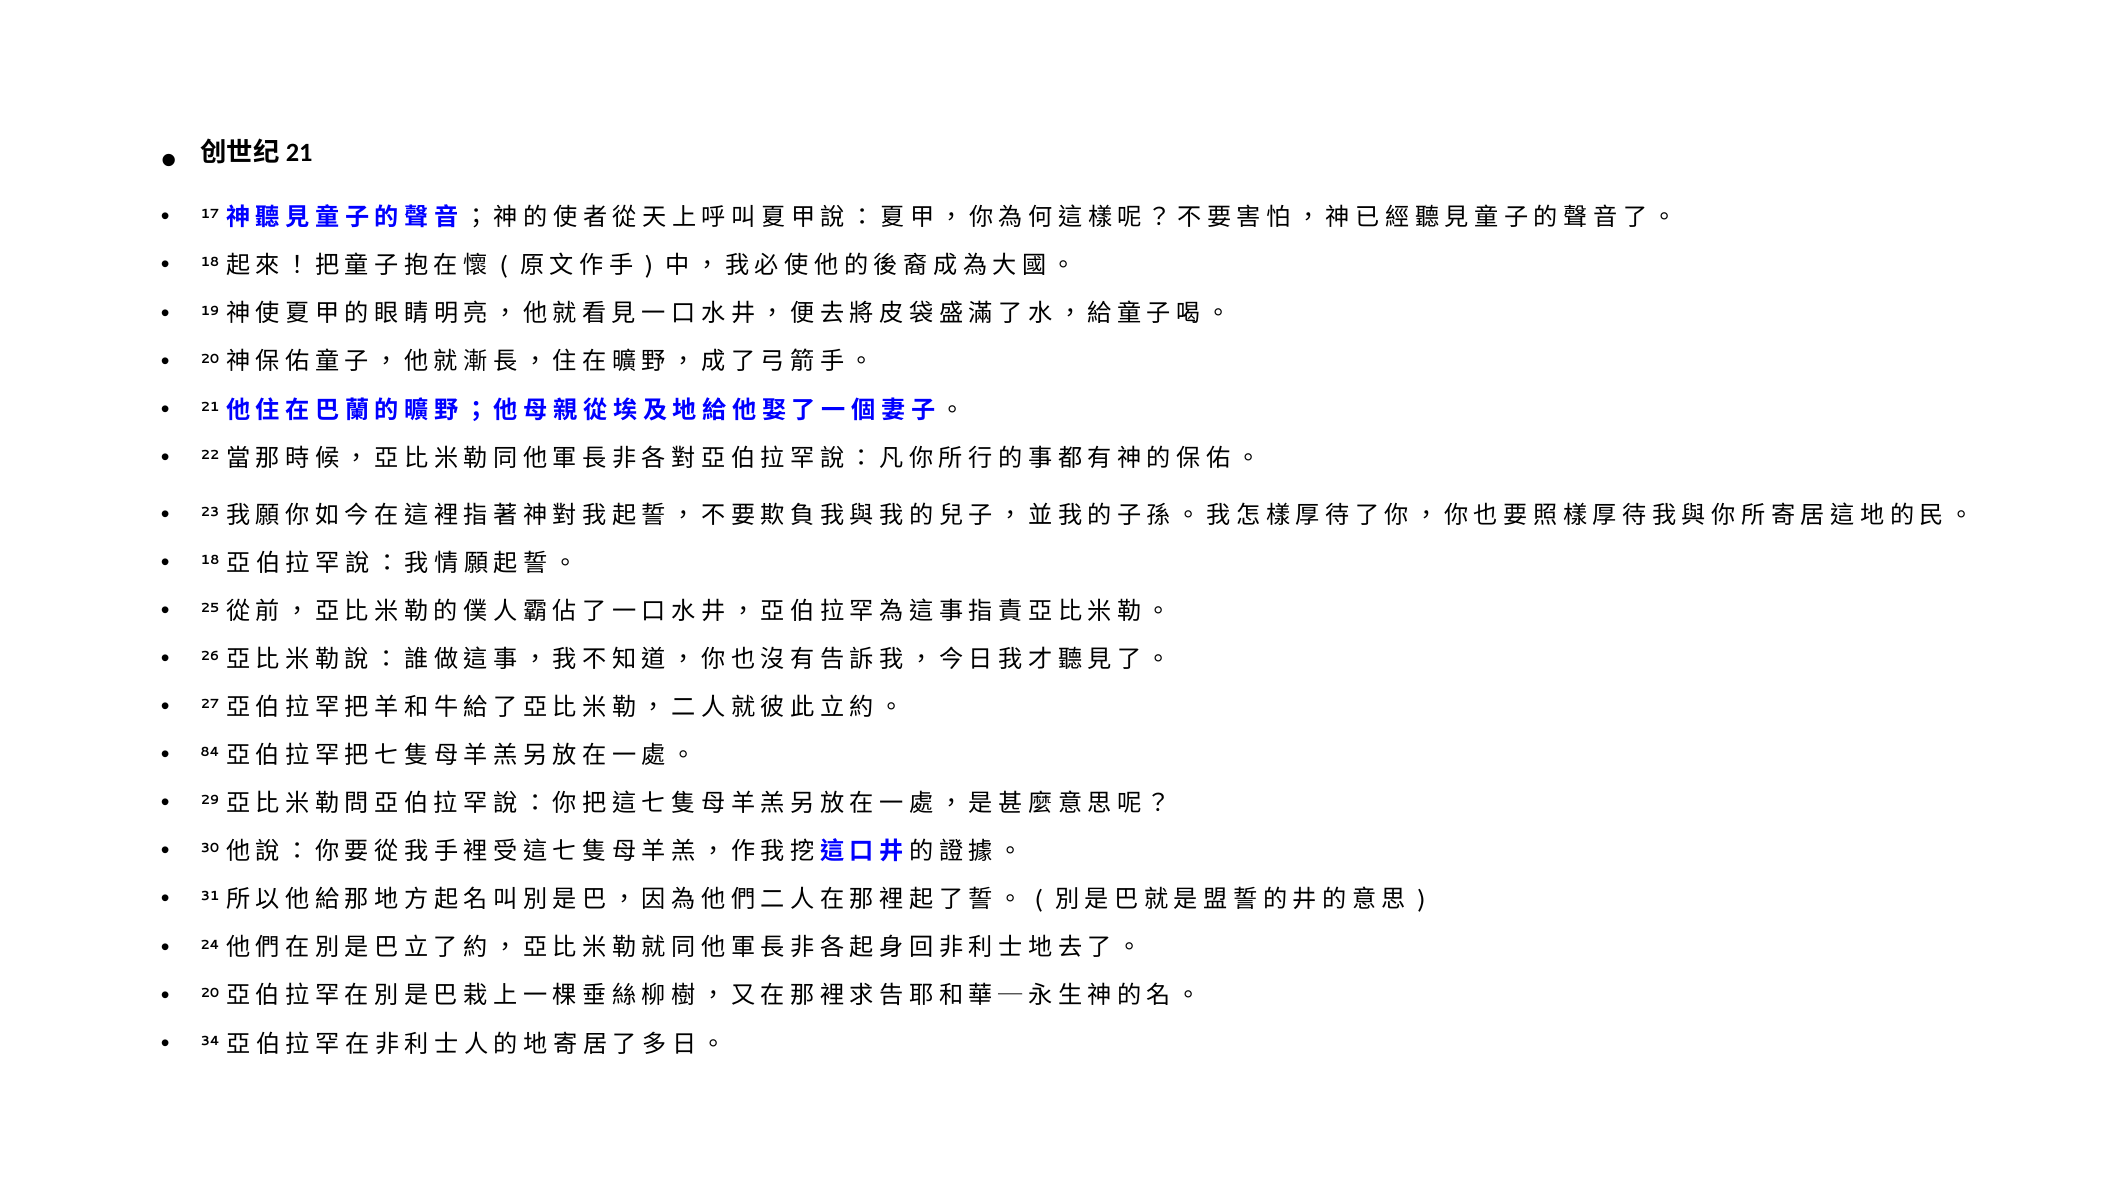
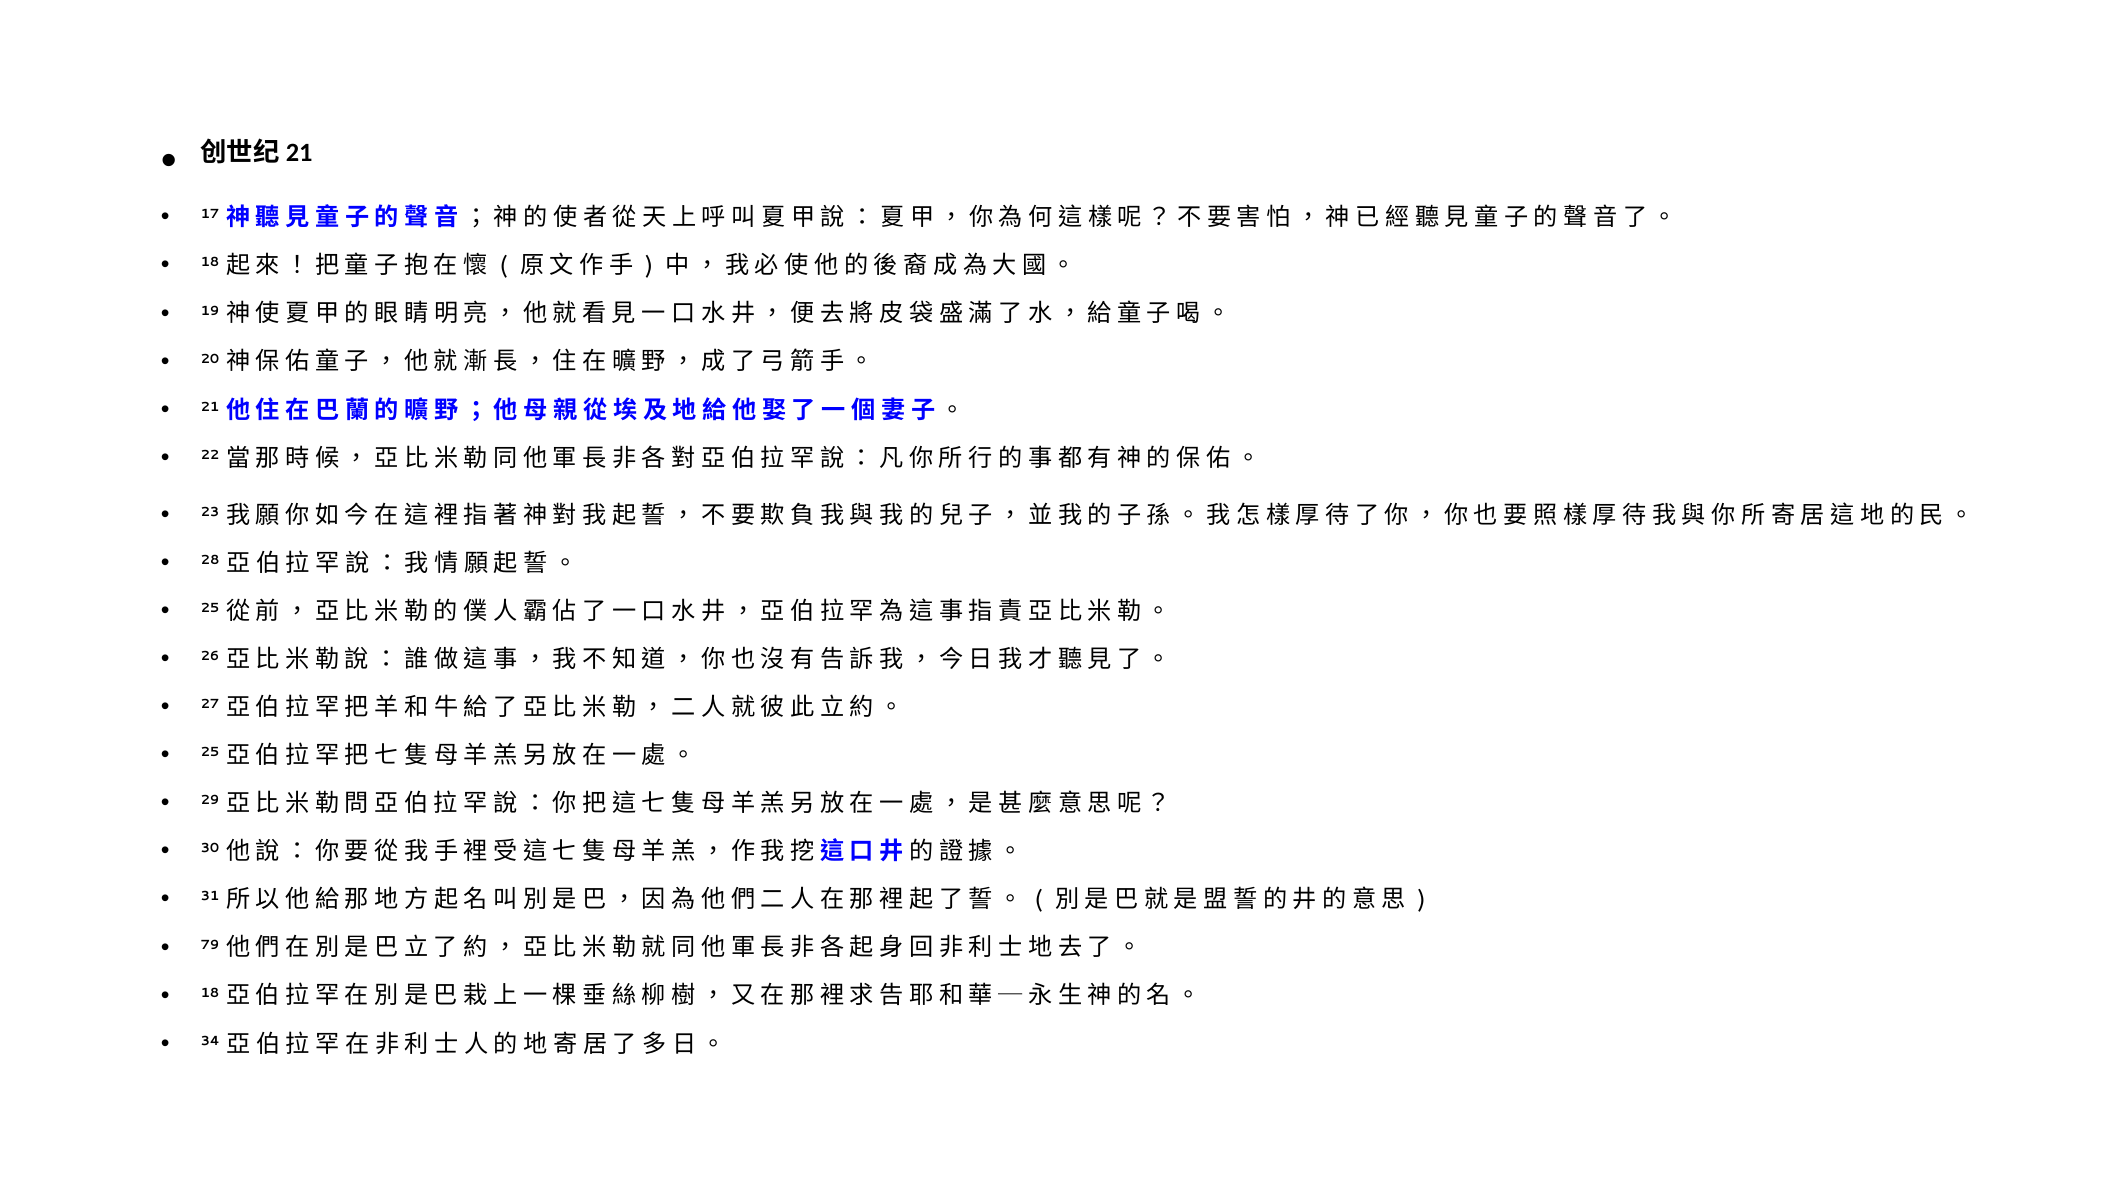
18: 18 -> 28 (210, 560)
84: 84 -> 25 (210, 753)
24: 24 -> 79 (210, 945)
20: 20 -> 18 (210, 993)
